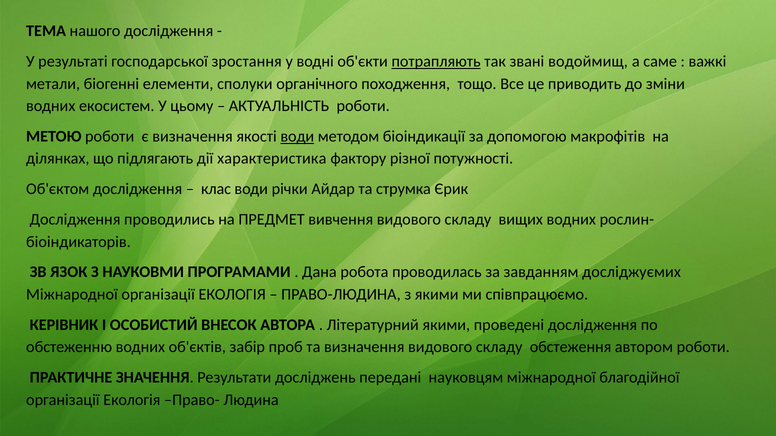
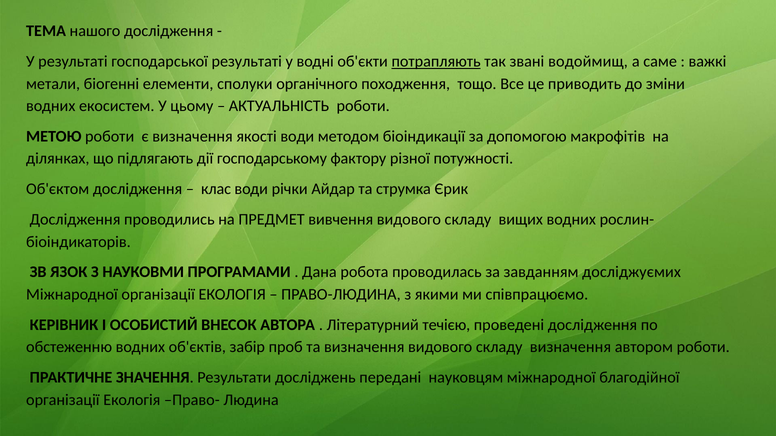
господарської зростання: зростання -> результаті (247, 61)
води underline: present -> none (297, 137)
характеристика: характеристика -> господарському (272, 159)
Літературний якими: якими -> течією (446, 325)
складу обстеження: обстеження -> визначення (570, 347)
